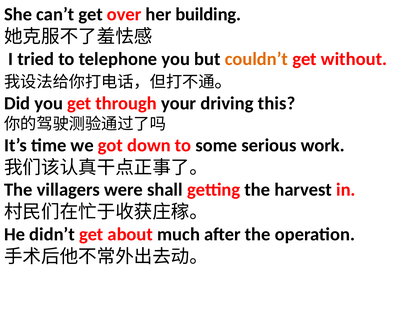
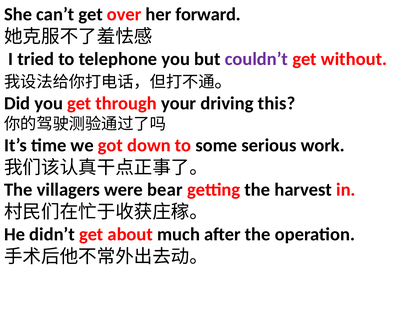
building: building -> forward (208, 14)
couldn’t colour: orange -> purple (256, 59)
shall: shall -> bear (165, 190)
